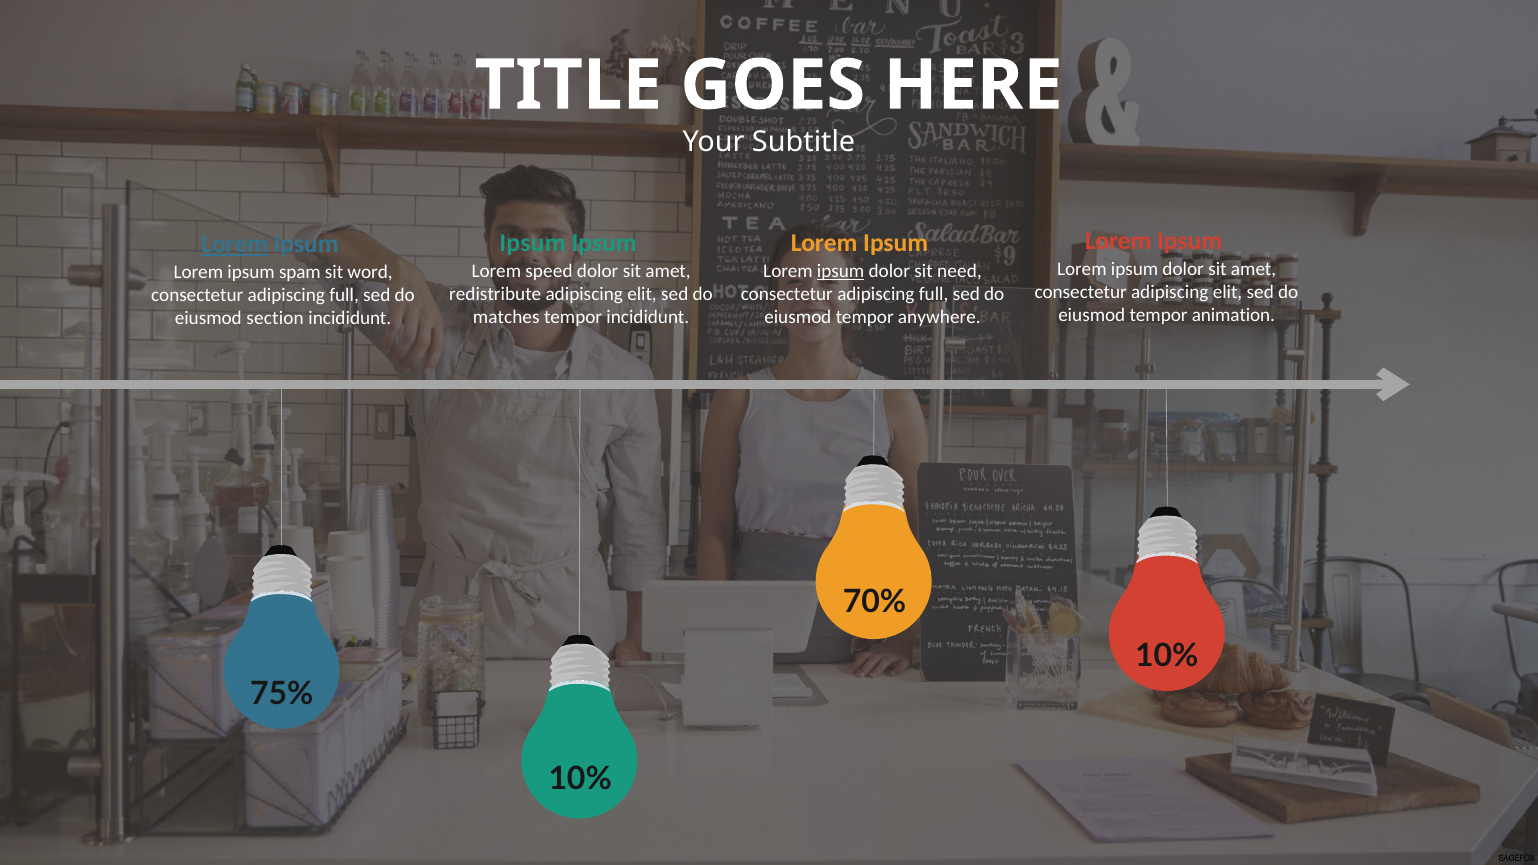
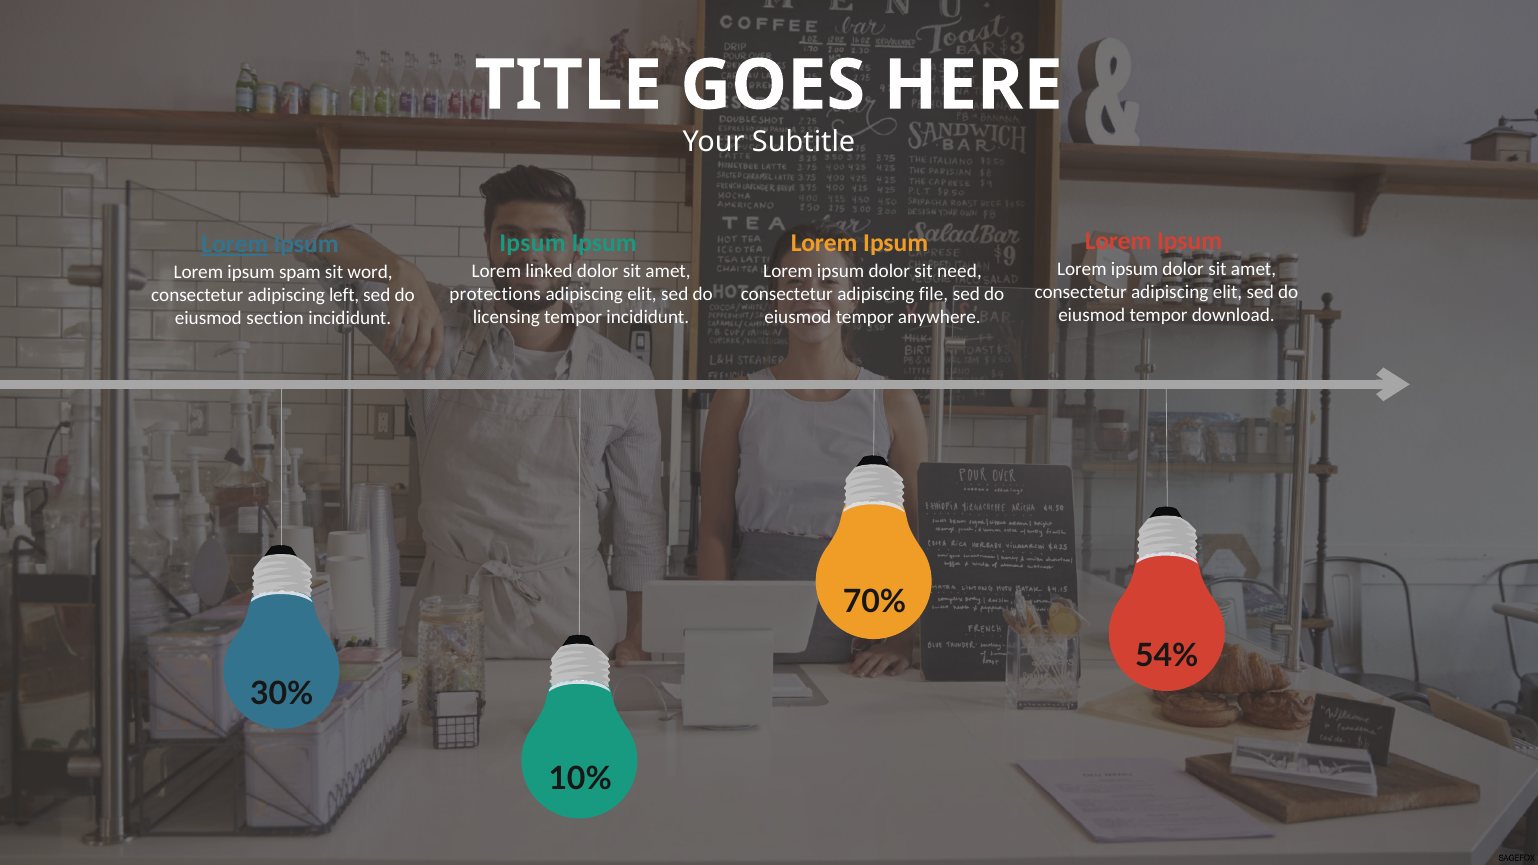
speed: speed -> linked (549, 271)
ipsum underline: present -> none (841, 271)
redistribute: redistribute -> protections (495, 294)
full: full -> file (934, 294)
full: full -> left (344, 295)
animation: animation -> download (1233, 315)
matches: matches -> licensing (506, 318)
10%: 10% -> 54% (1167, 656)
75%: 75% -> 30% (282, 694)
